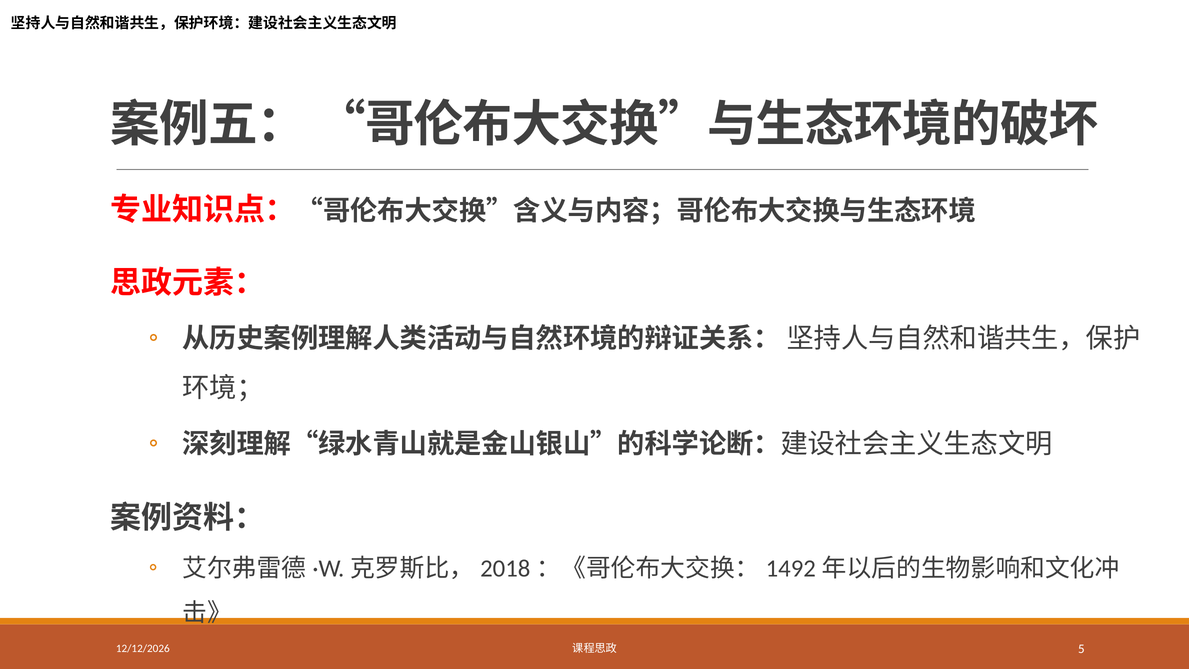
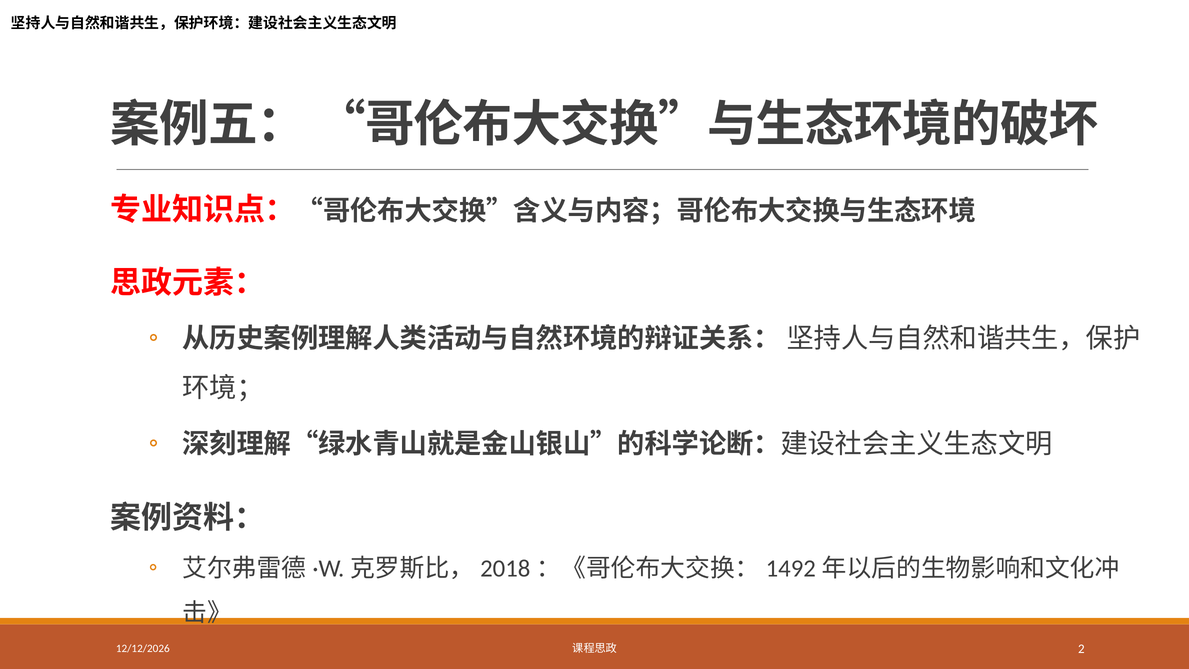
5: 5 -> 2 (1081, 649)
